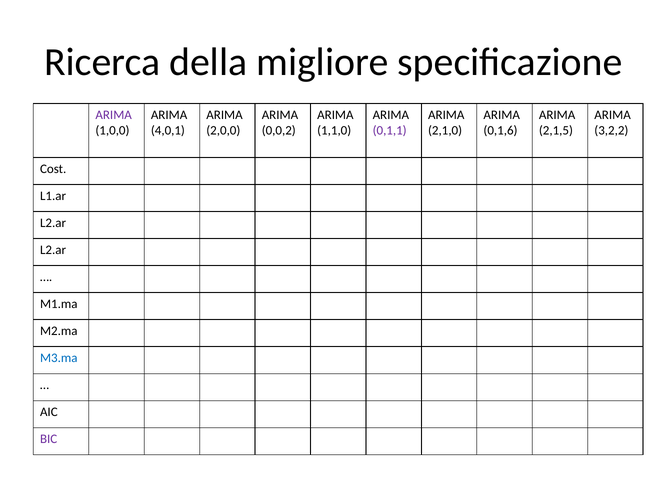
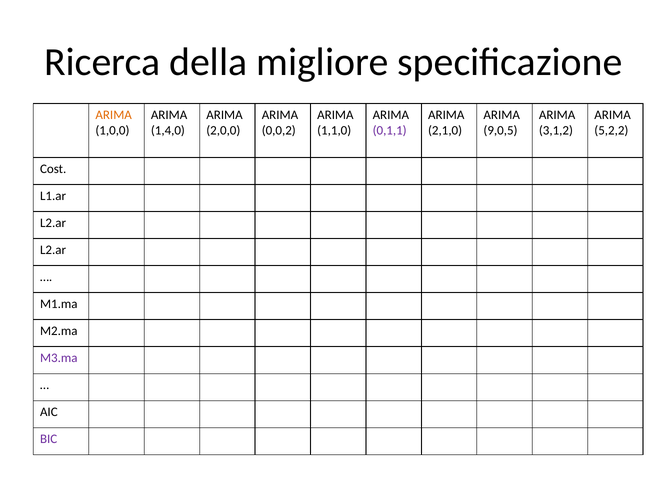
ARIMA colour: purple -> orange (114, 115)
4,0,1: 4,0,1 -> 1,4,0 (168, 131)
0,1,6: 0,1,6 -> 9,0,5 (501, 131)
2,1,5: 2,1,5 -> 3,1,2 (556, 131)
3,2,2: 3,2,2 -> 5,2,2 (611, 131)
M3.ma colour: blue -> purple (59, 358)
